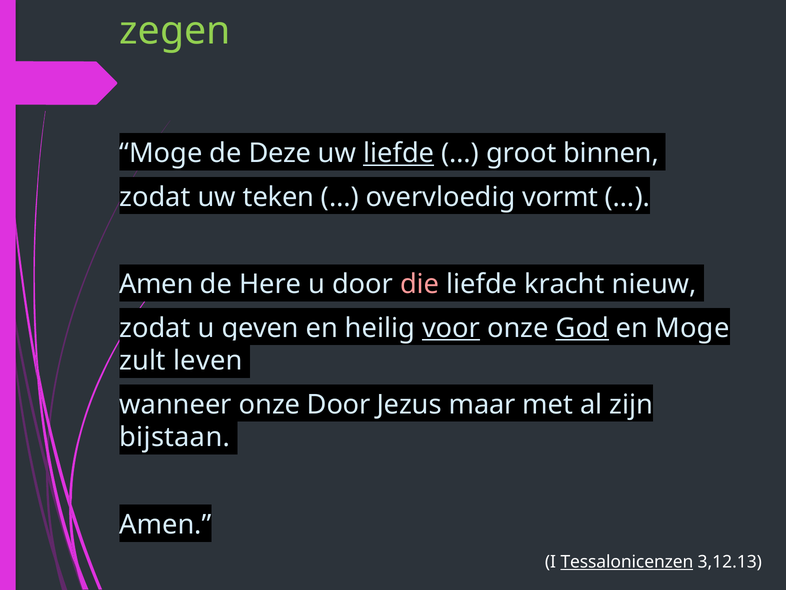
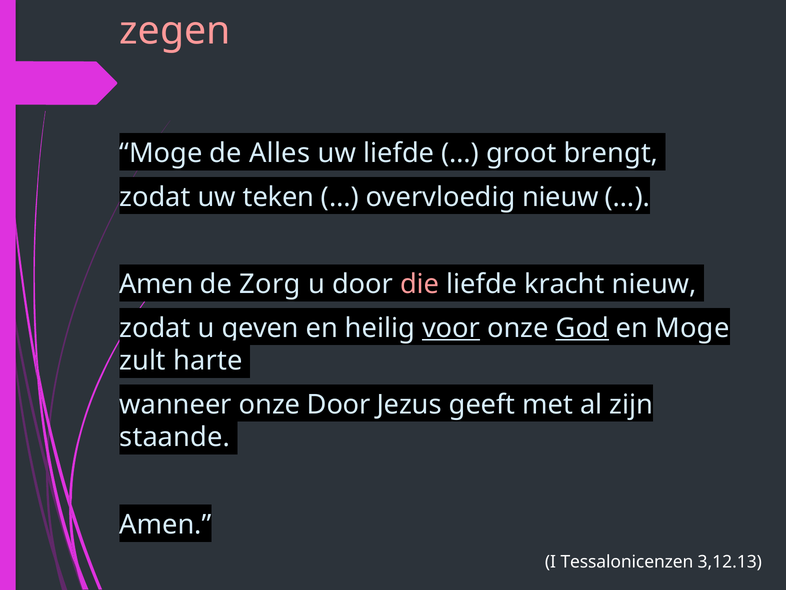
zegen colour: light green -> pink (175, 31)
Deze: Deze -> Alles (280, 153)
liefde underline: present -> none (399, 153)
binnen: binnen -> brengt (611, 153)
overvloedig vormt: vormt -> nieuw (560, 197)
Here: Here -> Zorg (270, 284)
leven: leven -> harte (208, 361)
maar: maar -> geeft (482, 404)
bijstaan: bijstaan -> staande (175, 437)
Tessalonicenzen underline: present -> none (627, 561)
